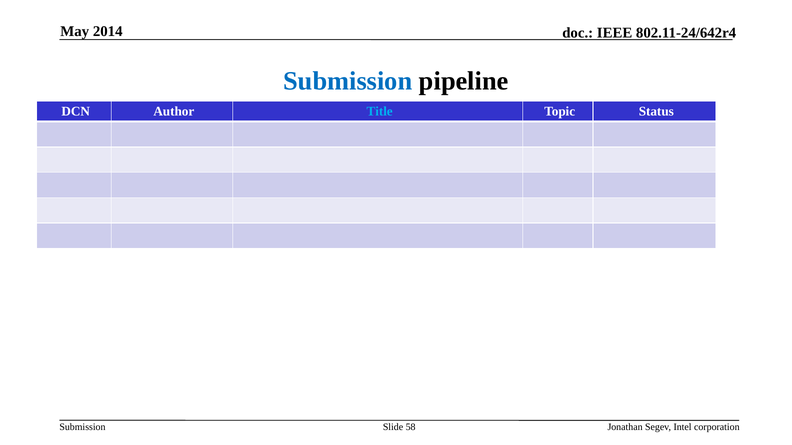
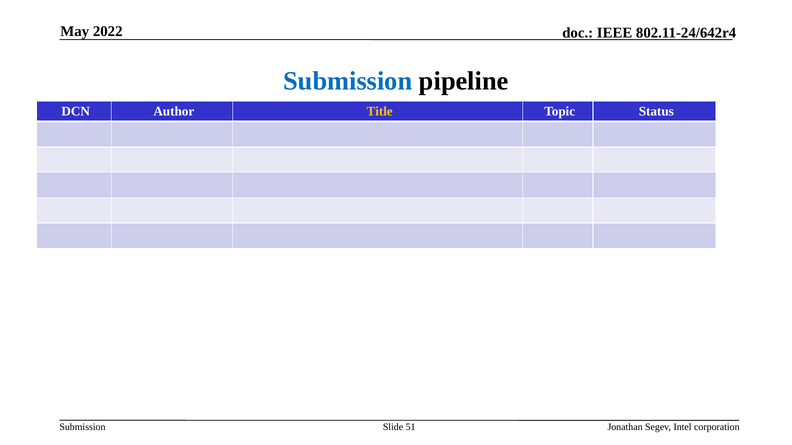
2014: 2014 -> 2022 (108, 31)
Title colour: light blue -> yellow (380, 111)
58: 58 -> 51 (411, 427)
